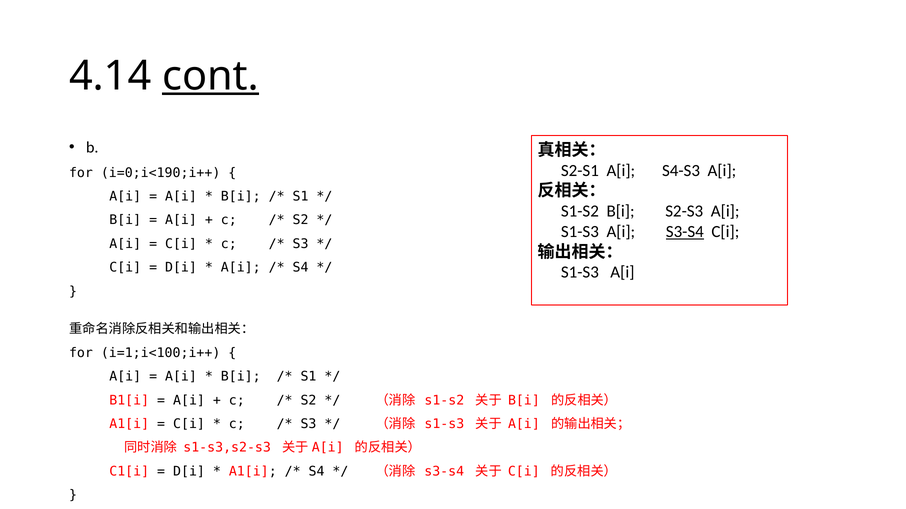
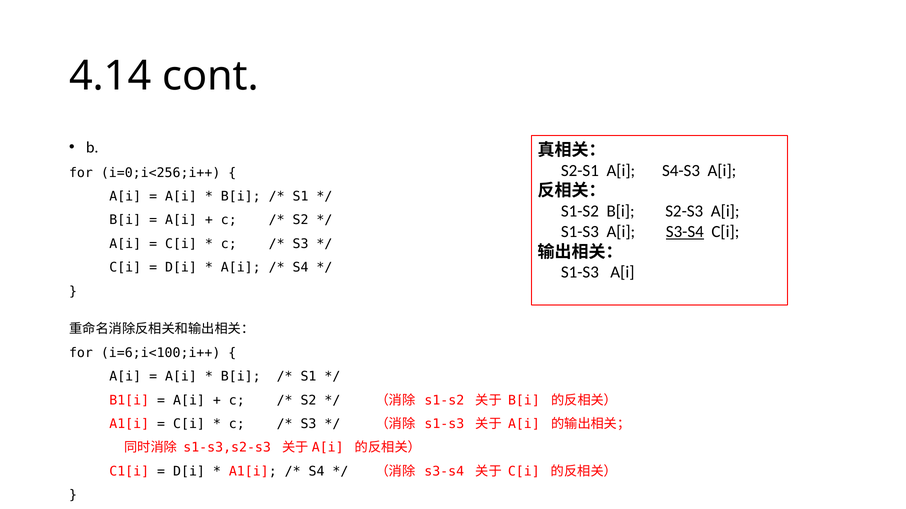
cont underline: present -> none (211, 76)
i=0;i<190;i++: i=0;i<190;i++ -> i=0;i<256;i++ (161, 173)
i=1;i<100;i++: i=1;i<100;i++ -> i=6;i<100;i++ (161, 353)
